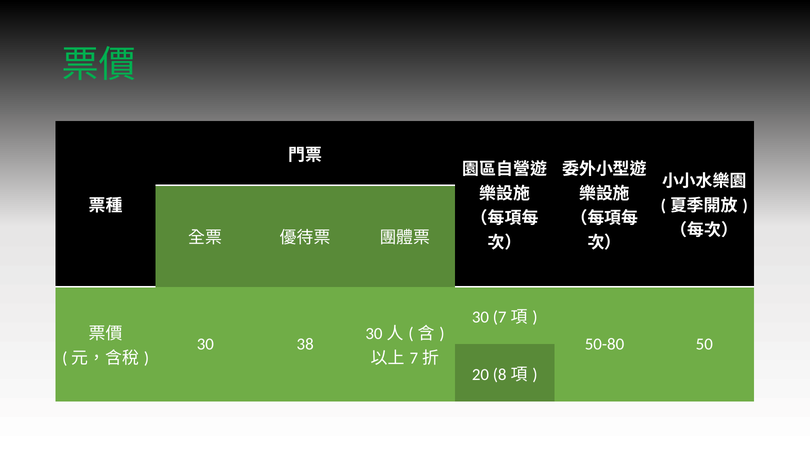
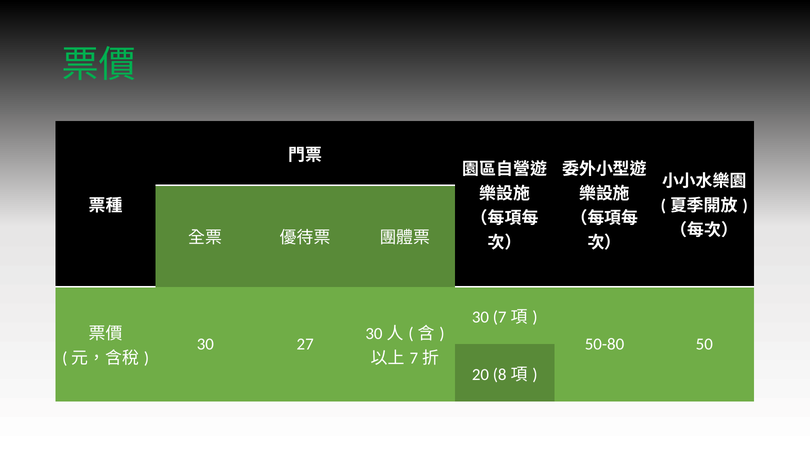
38: 38 -> 27 (305, 345)
